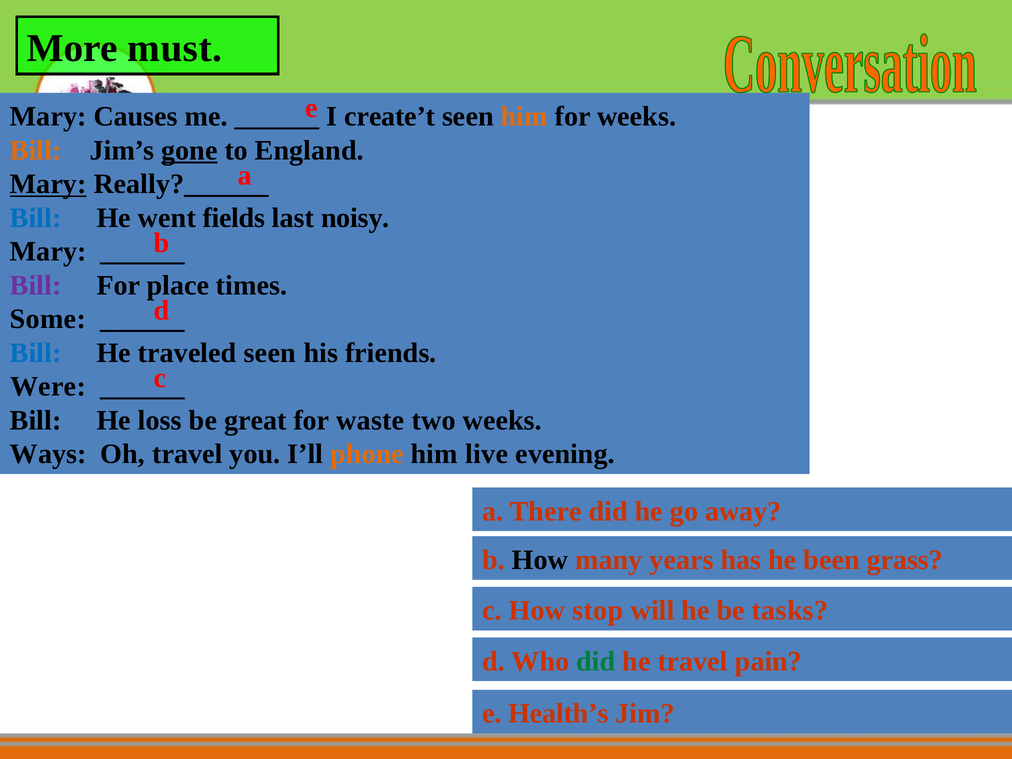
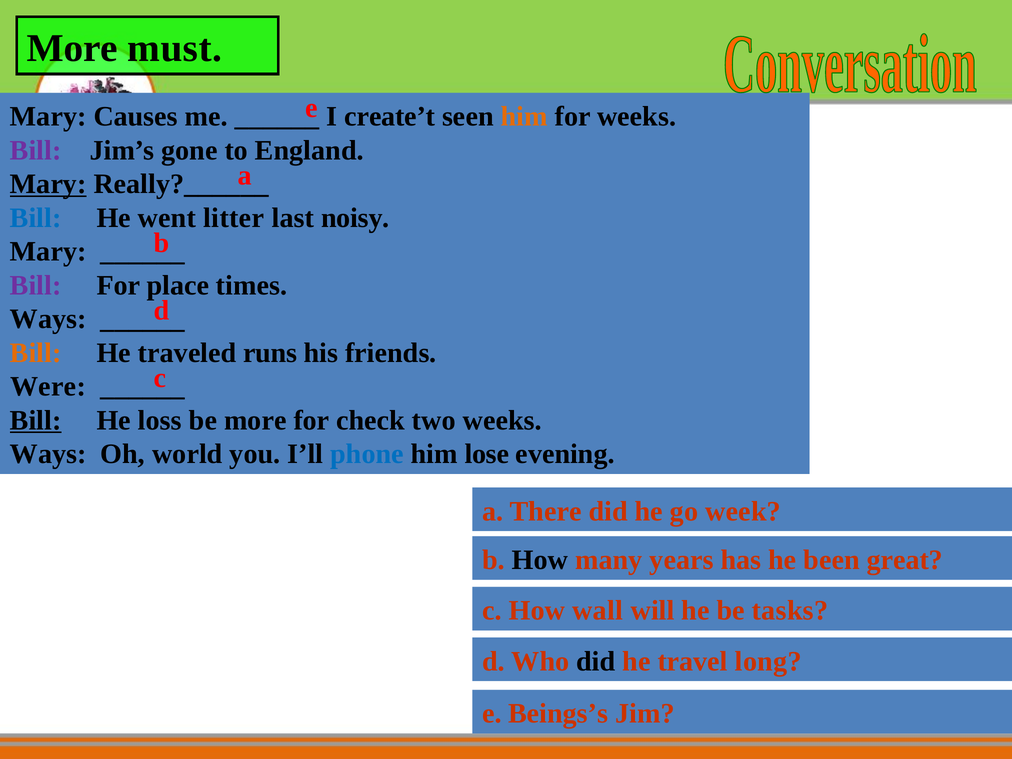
Bill colour: orange -> purple (36, 150)
gone underline: present -> none (189, 150)
fields: fields -> litter (234, 218)
Some: Some -> Ways (48, 319)
Bill colour: blue -> orange (36, 353)
traveled seen: seen -> runs (270, 353)
Bill underline: none -> present (36, 420)
be great: great -> more (255, 420)
waste: waste -> check (370, 420)
Oh travel: travel -> world (187, 454)
phone colour: orange -> blue (367, 454)
live: live -> lose (487, 454)
away: away -> week (743, 511)
grass: grass -> great (905, 560)
stop: stop -> wall (598, 611)
did colour: green -> black (596, 661)
pain: pain -> long (768, 661)
Health’s: Health’s -> Beings’s (558, 714)
